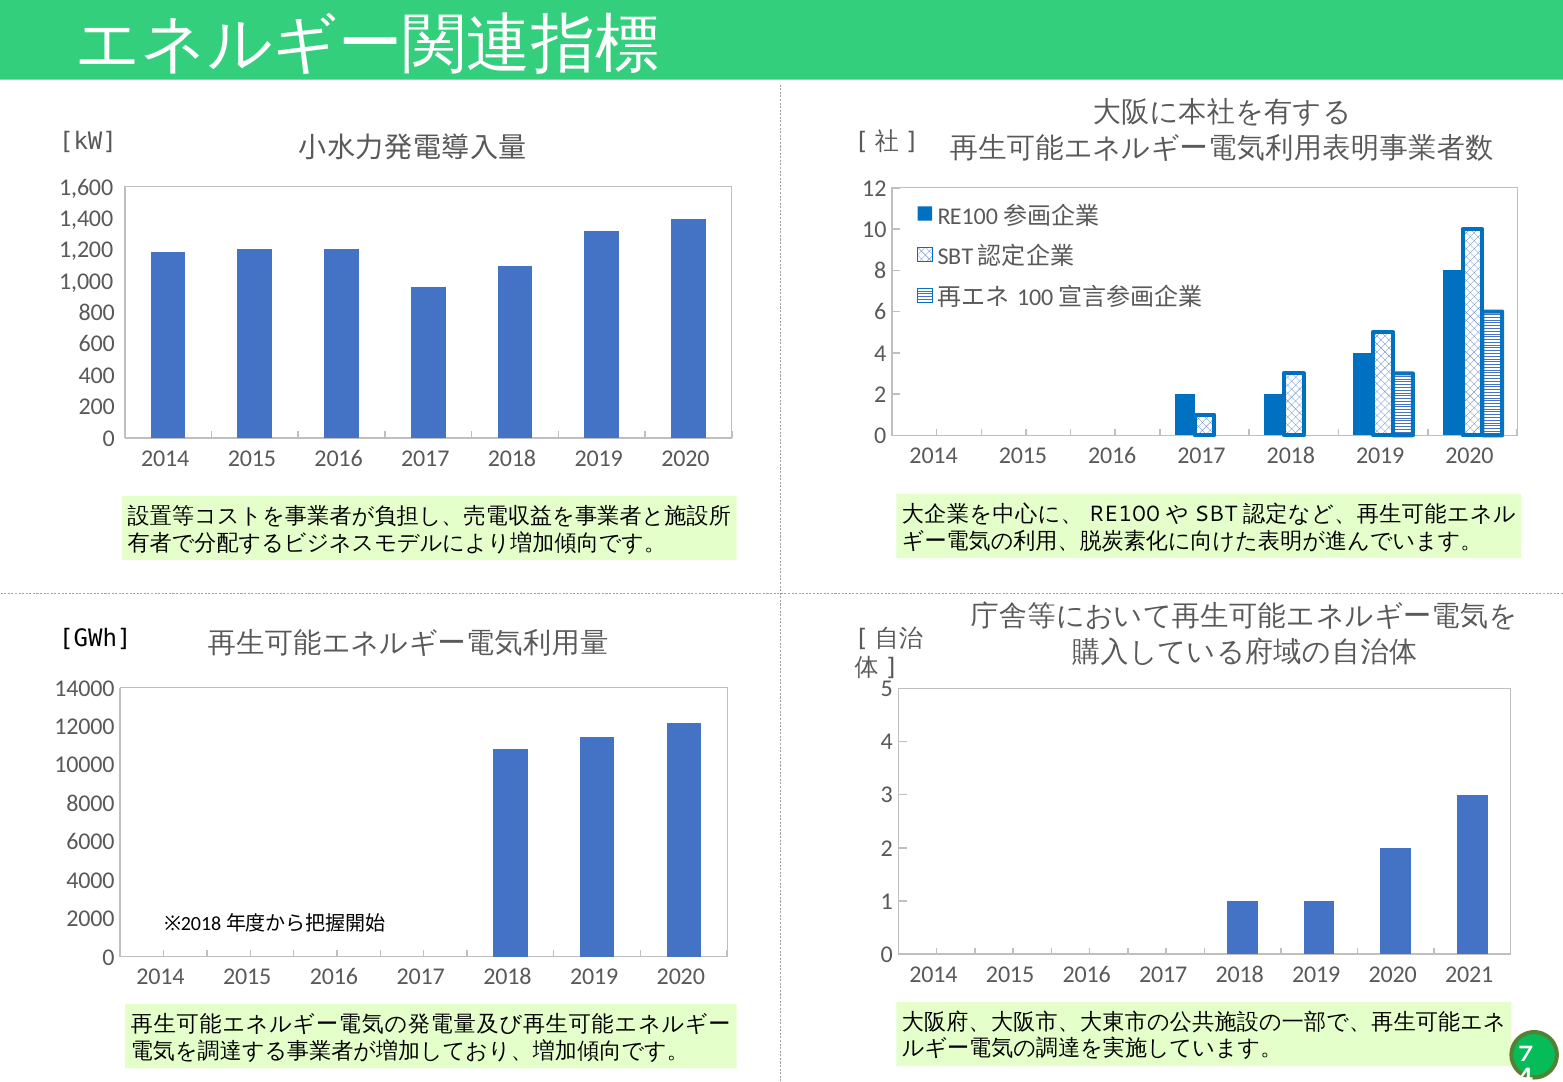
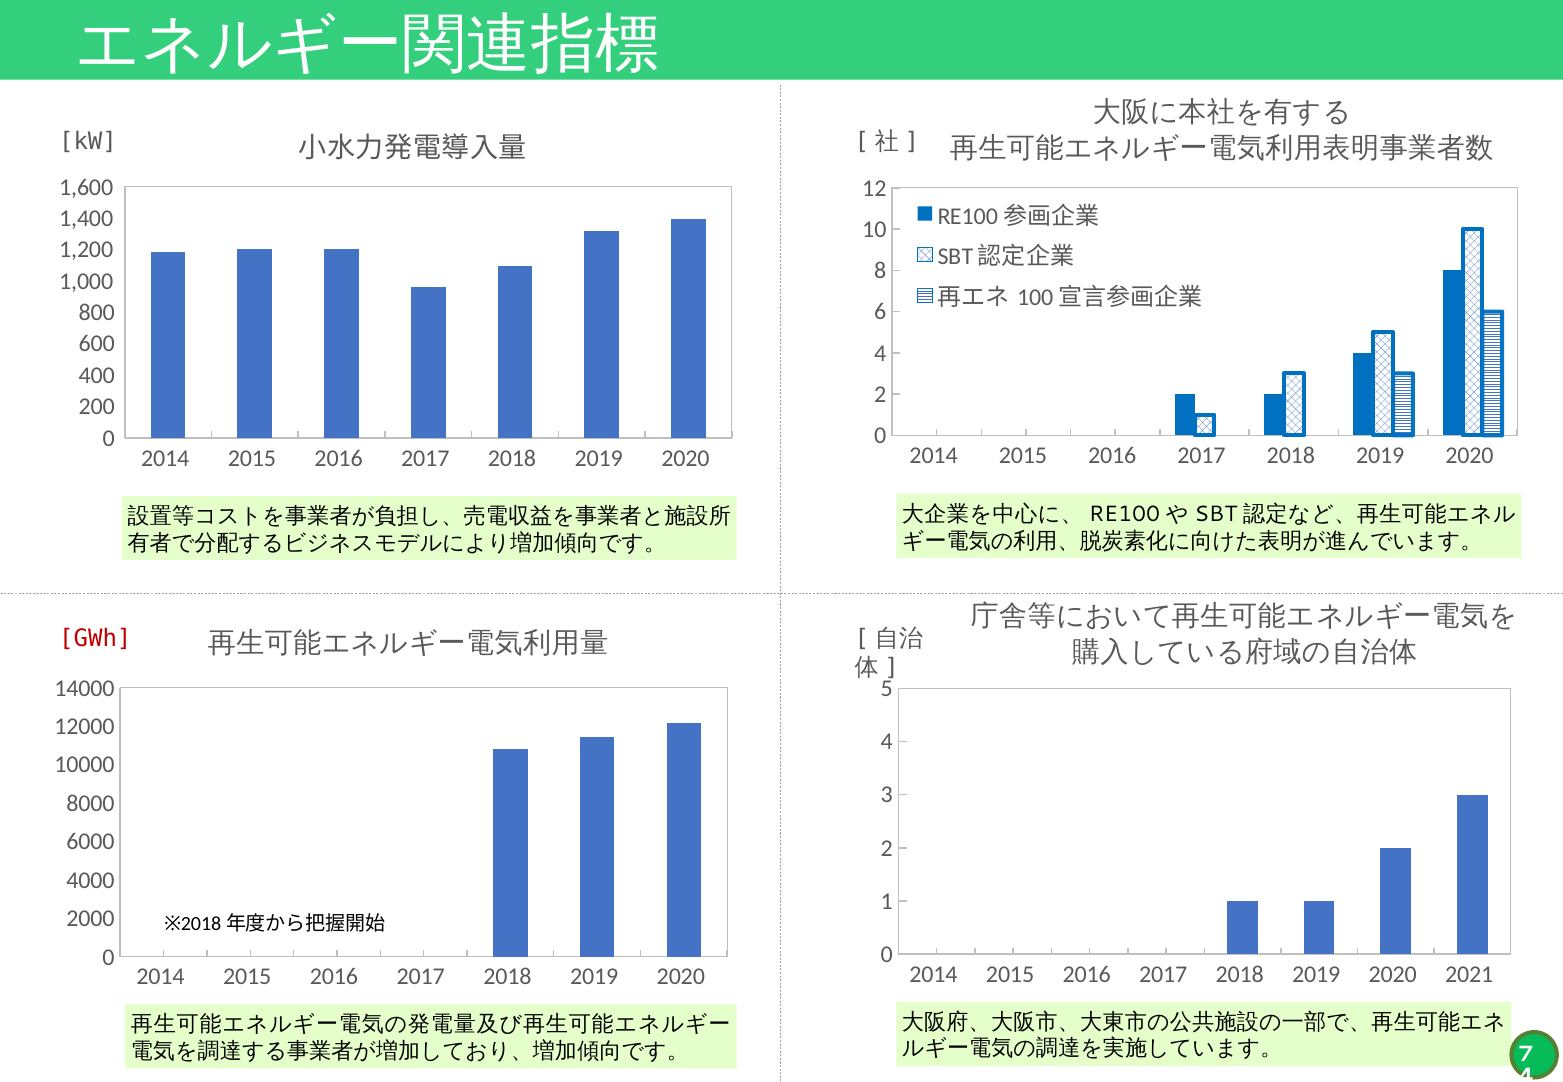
GWh colour: black -> red (95, 639)
